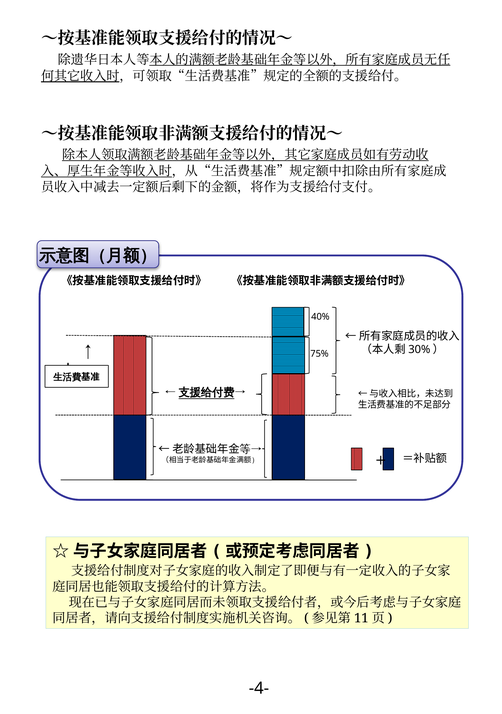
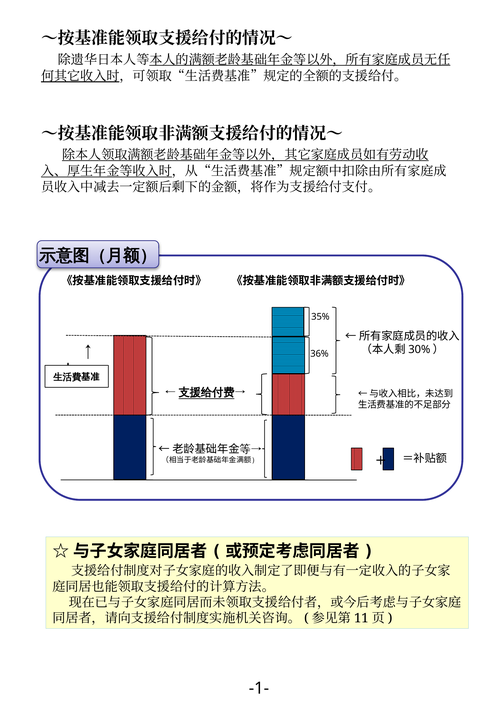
40%: 40% -> 35% (320, 317)
75%: 75% -> 36% (319, 354)
-4-: -4- -> -1- (259, 688)
